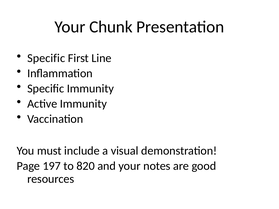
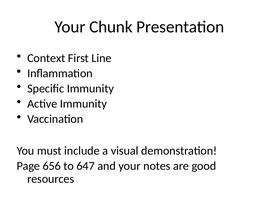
Specific: Specific -> Context (46, 58)
197: 197 -> 656 (52, 166)
820: 820 -> 647 (86, 166)
